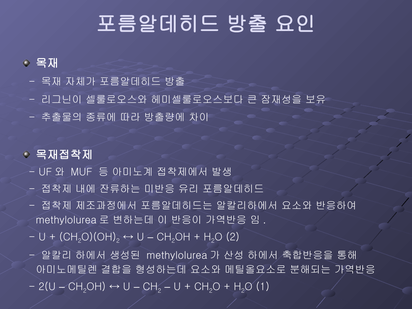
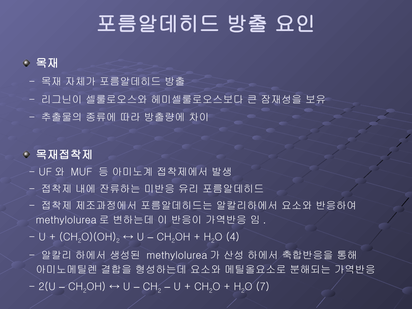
2: 2 -> 4 (233, 237)
1: 1 -> 7 (263, 287)
